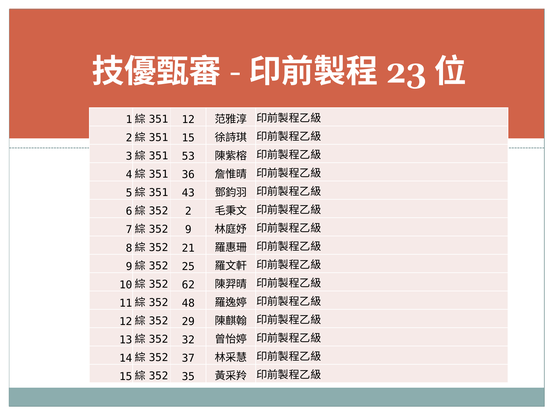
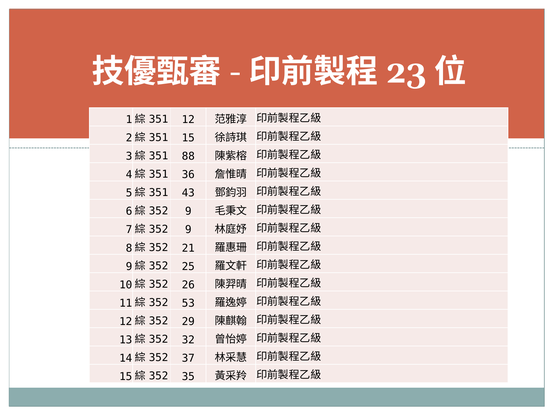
53: 53 -> 88 (188, 156)
2: 2 -> 9 (188, 211)
62: 62 -> 26 (188, 284)
48: 48 -> 53 (188, 303)
